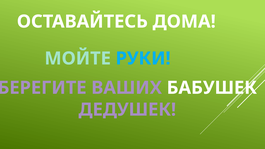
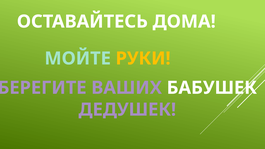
РУКИ colour: light blue -> yellow (143, 58)
